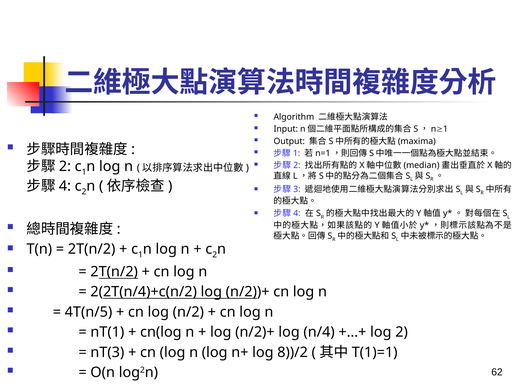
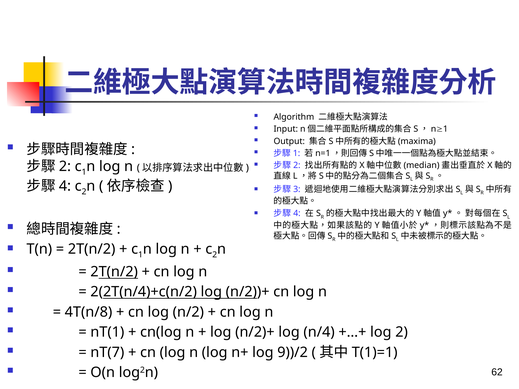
4T(n/5: 4T(n/5 -> 4T(n/8 (88, 312)
nT(3: nT(3 -> nT(7 (107, 353)
8))/2: 8))/2 -> 9))/2 (293, 353)
